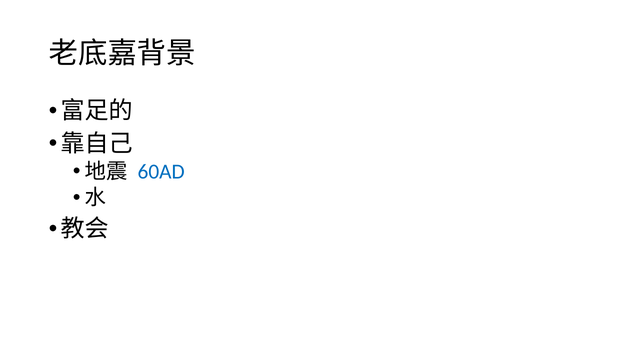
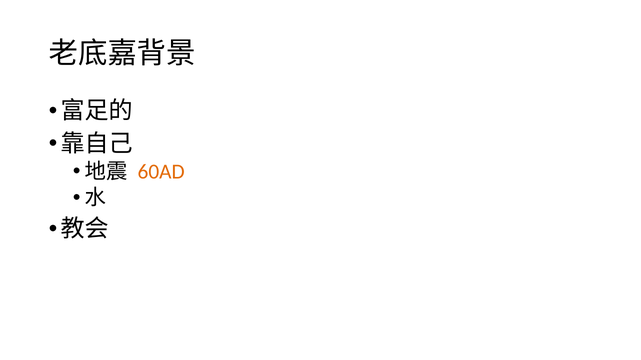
60AD colour: blue -> orange (161, 172)
